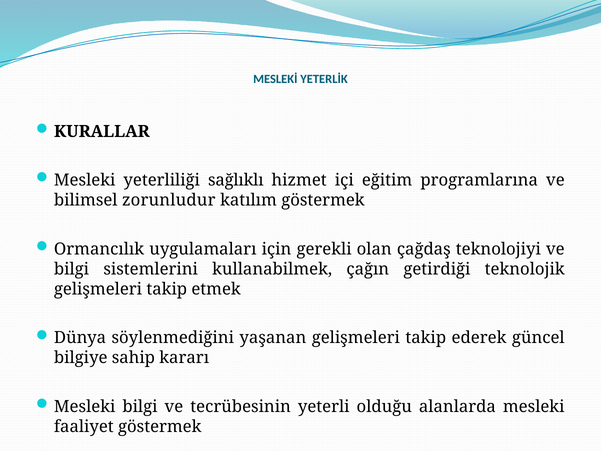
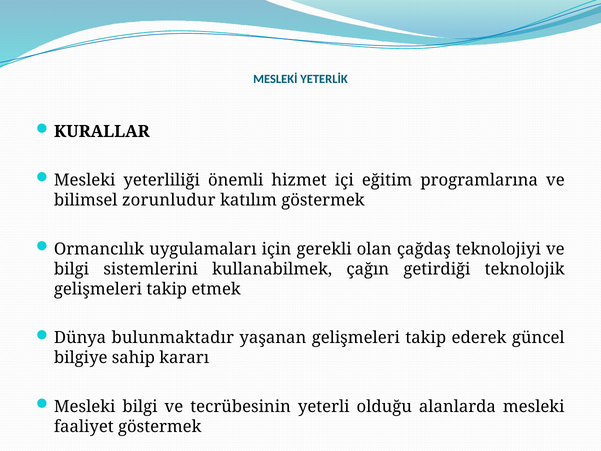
sağlıklı: sağlıklı -> önemli (236, 180)
söylenmediğini: söylenmediğini -> bulunmaktadır (173, 338)
